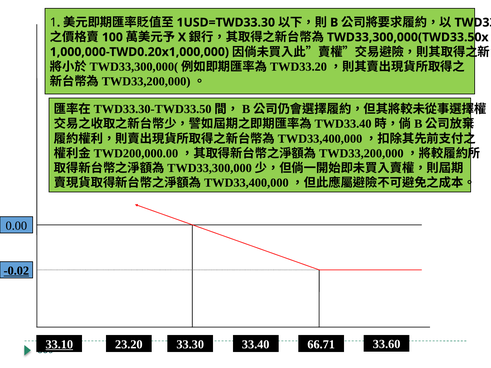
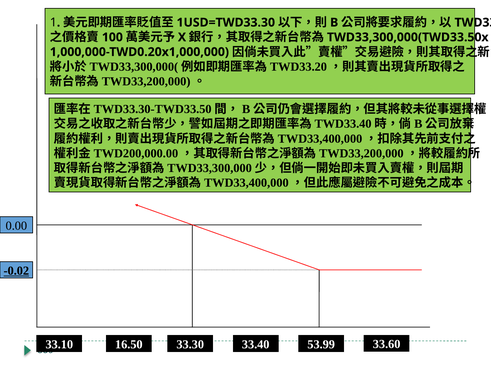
33.10 underline: present -> none (59, 345)
23.20: 23.20 -> 16.50 (129, 345)
66.71: 66.71 -> 53.99 (321, 345)
